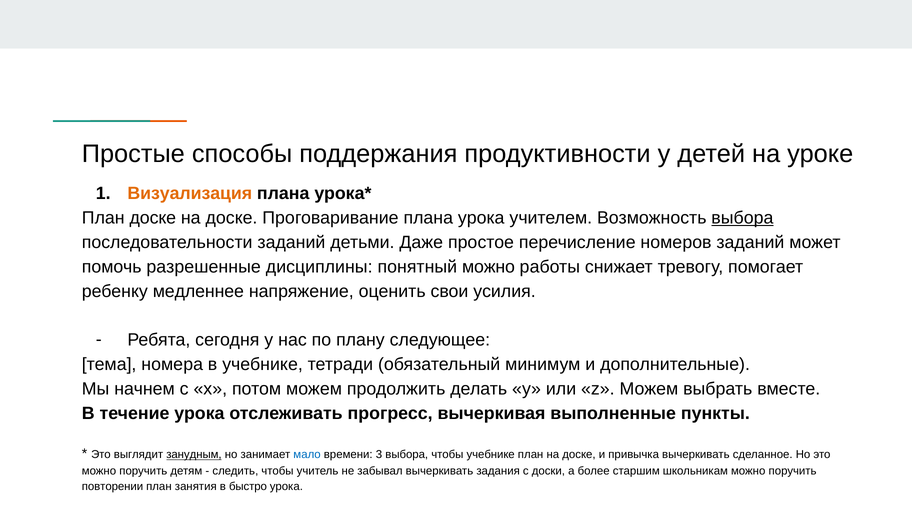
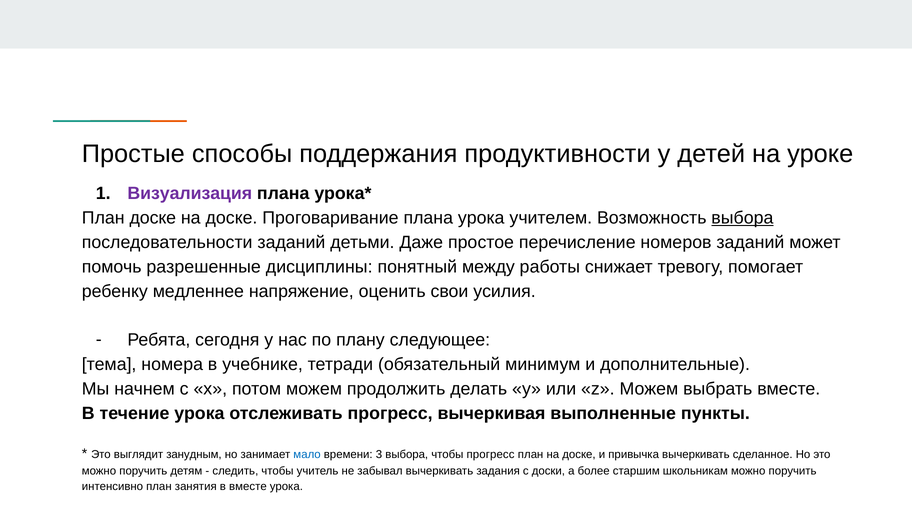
Визуализация colour: orange -> purple (190, 193)
понятный можно: можно -> между (488, 267)
занудным underline: present -> none (194, 455)
чтобы учебнике: учебнике -> прогресс (491, 455)
повторении: повторении -> интенсивно (112, 487)
в быстро: быстро -> вместе (248, 487)
